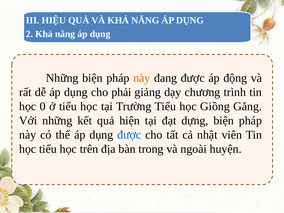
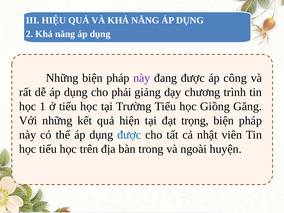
này colour: orange -> purple (142, 78)
động: động -> công (235, 78)
0: 0 -> 1 (43, 106)
dựng: dựng -> trọng (195, 121)
